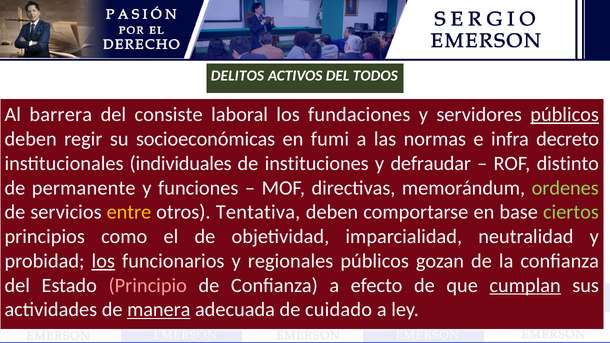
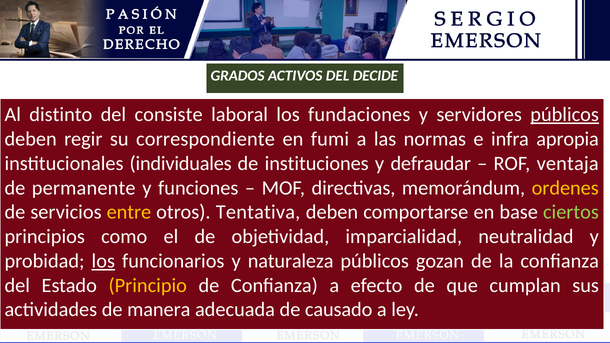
DELITOS: DELITOS -> GRADOS (238, 76)
TODOS: TODOS -> DECIDE (375, 76)
barrera: barrera -> distinto (61, 115)
socioeconómicas: socioeconómicas -> correspondiente (205, 139)
decreto: decreto -> apropia (568, 139)
distinto: distinto -> ventaja (568, 163)
ordenes colour: light green -> yellow (565, 188)
regionales: regionales -> naturaleza (291, 261)
Principio colour: pink -> yellow (148, 285)
cumplan underline: present -> none (525, 285)
manera underline: present -> none (159, 310)
cuidado: cuidado -> causado (339, 310)
